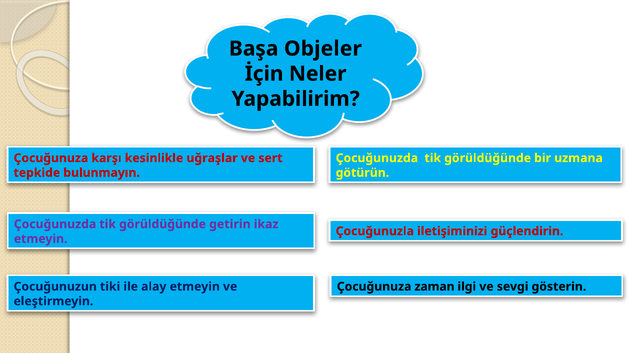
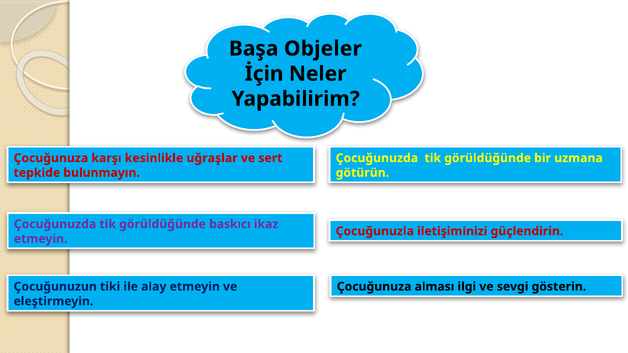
getirin: getirin -> baskıcı (230, 224)
zaman: zaman -> alması (434, 287)
